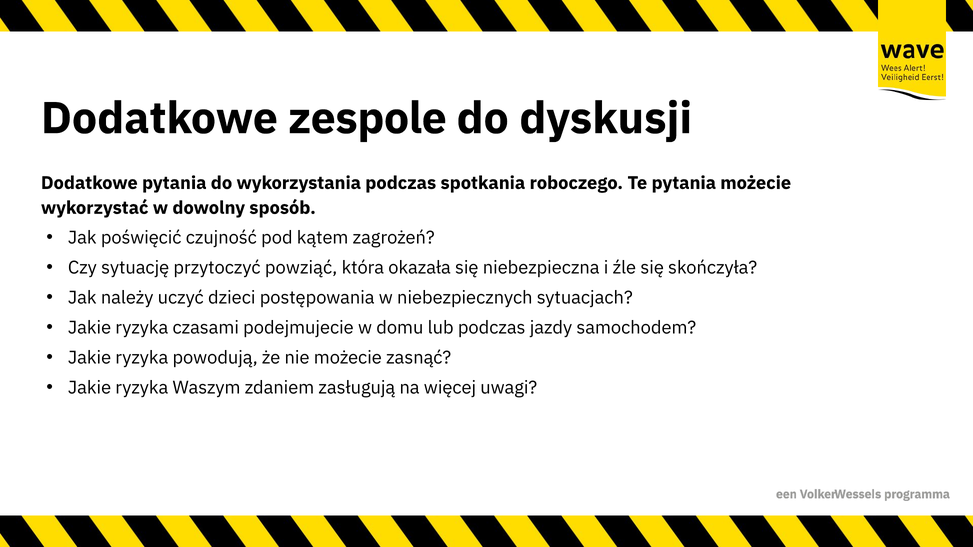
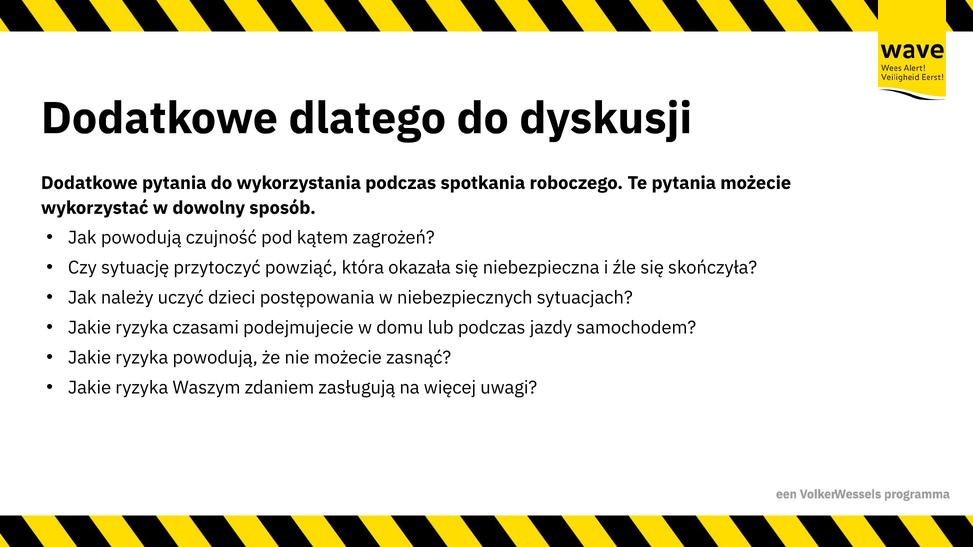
zespole: zespole -> dlatego (367, 119)
Jak poświęcić: poświęcić -> powodują (141, 238)
